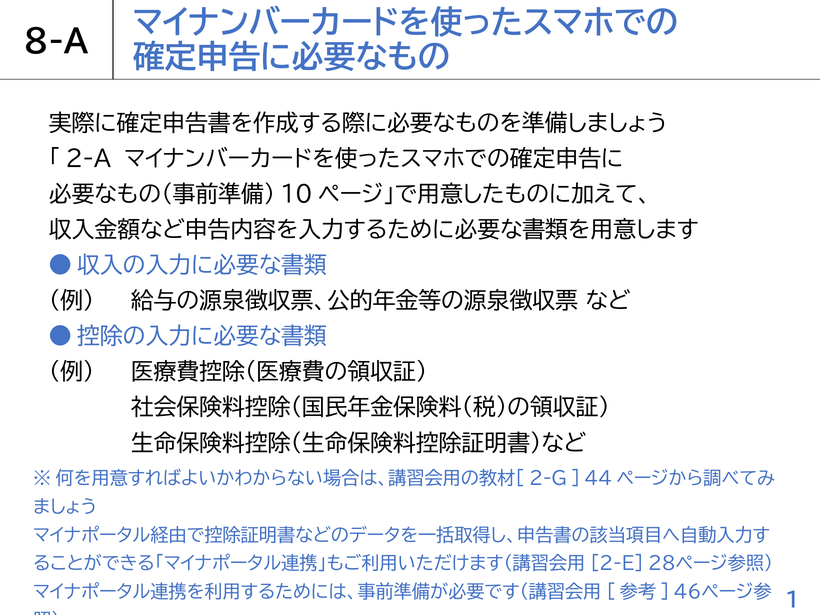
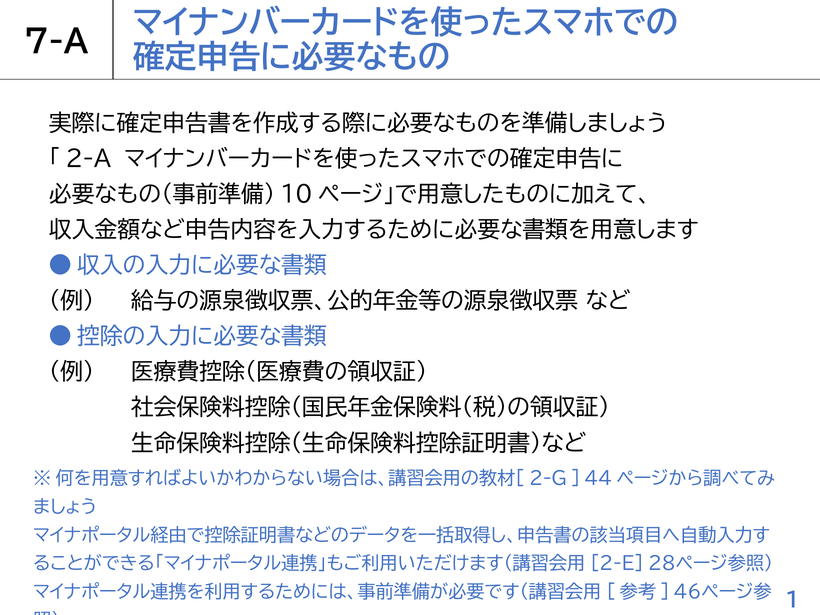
8-A: 8-A -> 7-A (56, 42)
